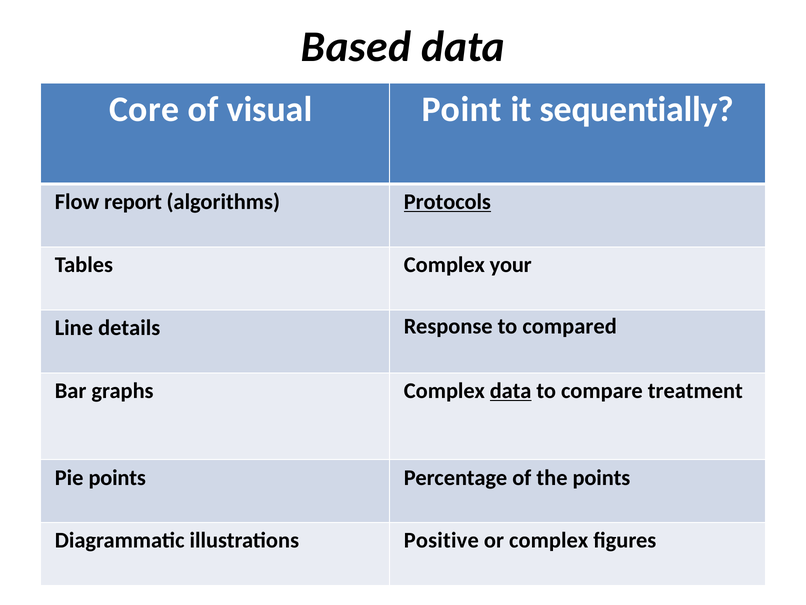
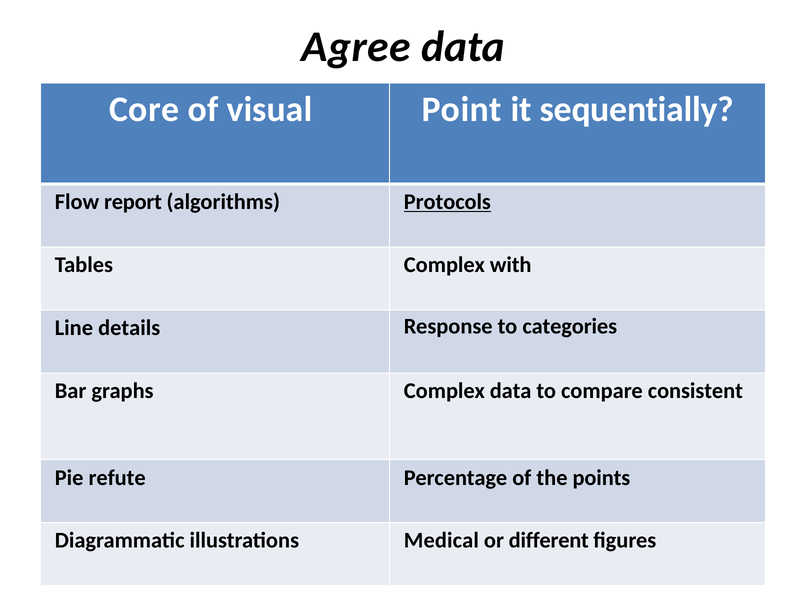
Based: Based -> Agree (356, 47)
your: your -> with (511, 265)
compared: compared -> categories (570, 326)
data underline: present -> none (511, 390)
treatment: treatment -> consistent (695, 390)
Pie points: points -> refute (117, 477)
Positive: Positive -> Medical (441, 540)
or complex: complex -> different (549, 540)
